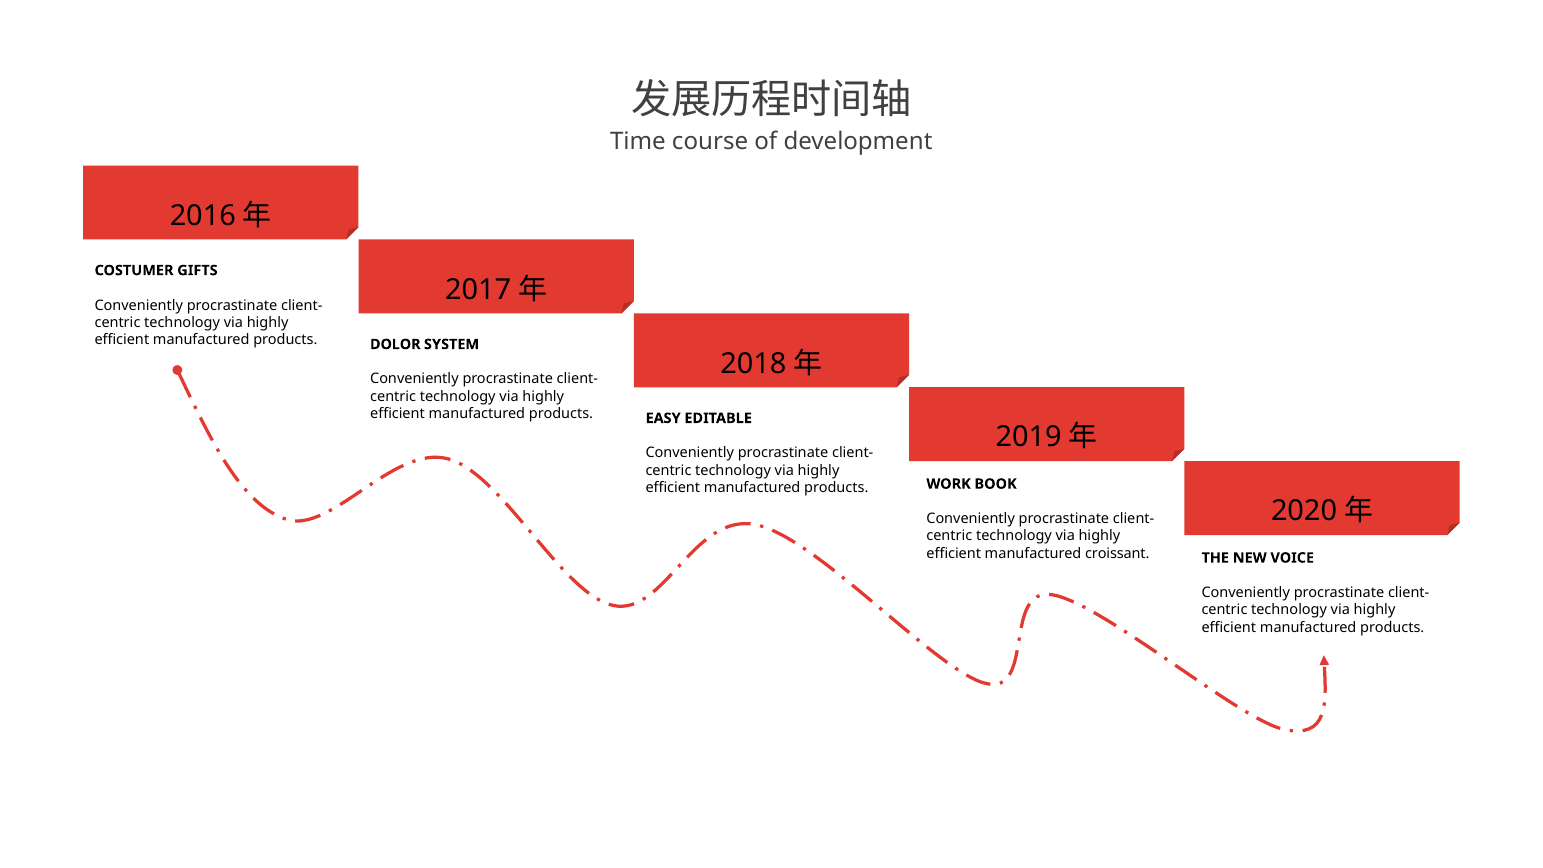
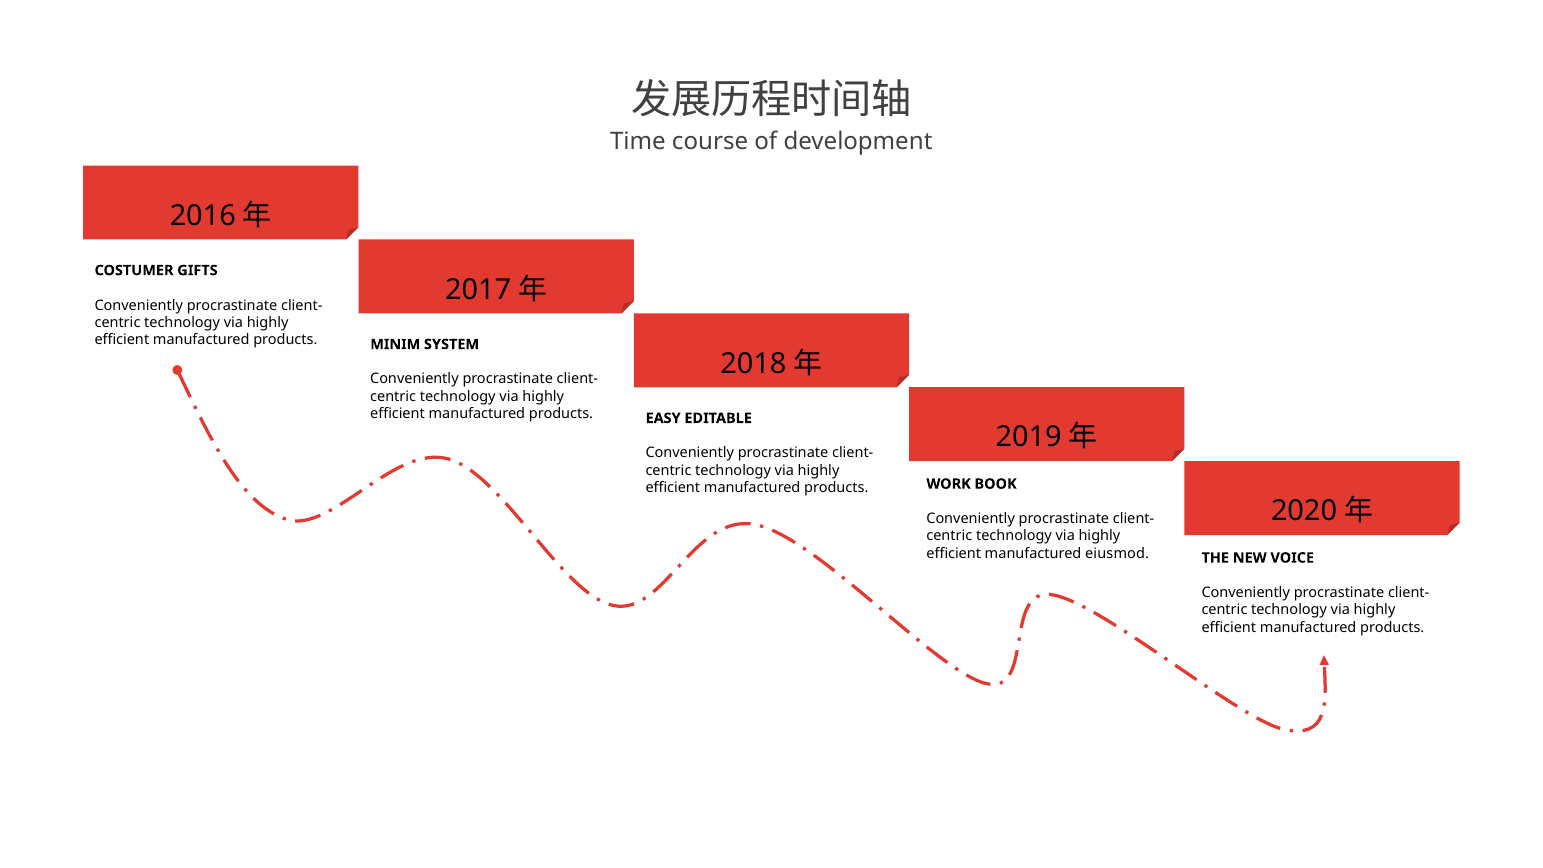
DOLOR: DOLOR -> MINIM (395, 344)
croissant: croissant -> eiusmod (1117, 554)
